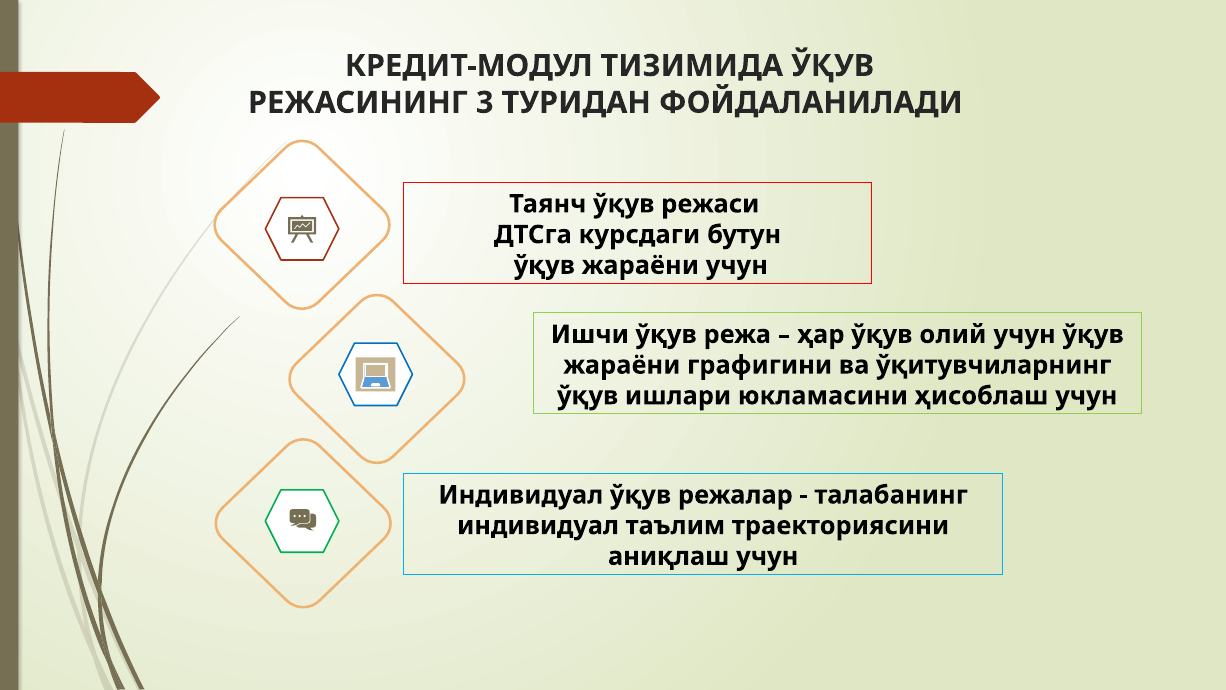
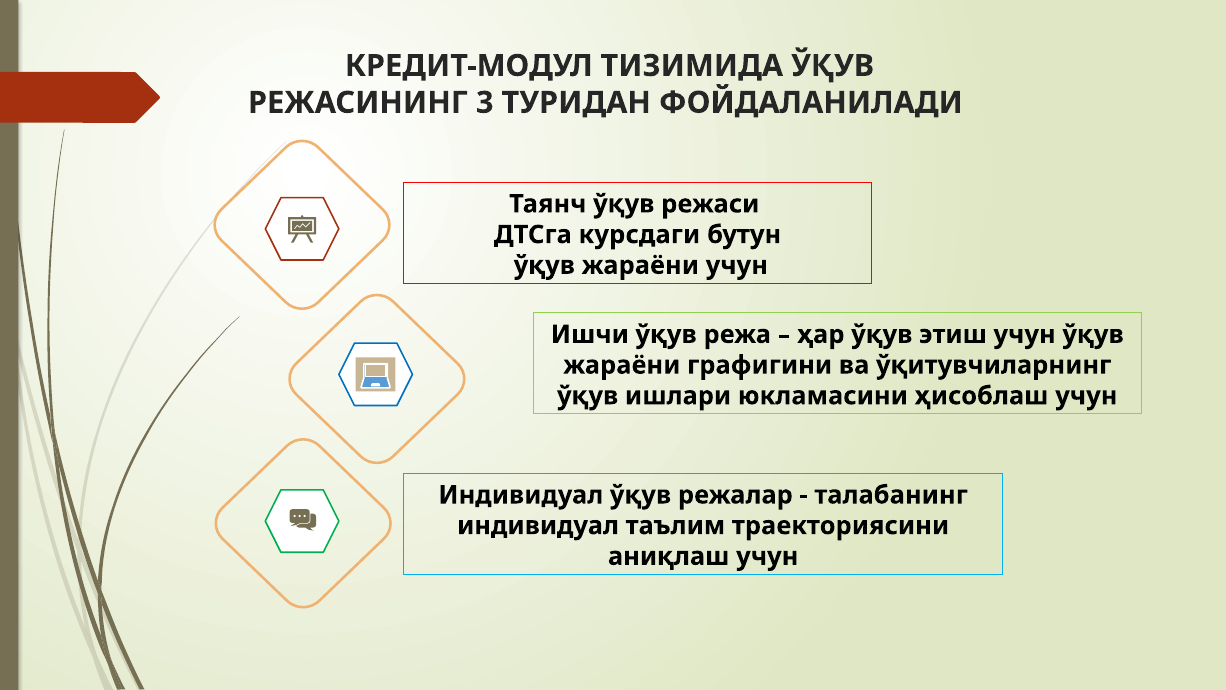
олий: олий -> этиш (953, 334)
